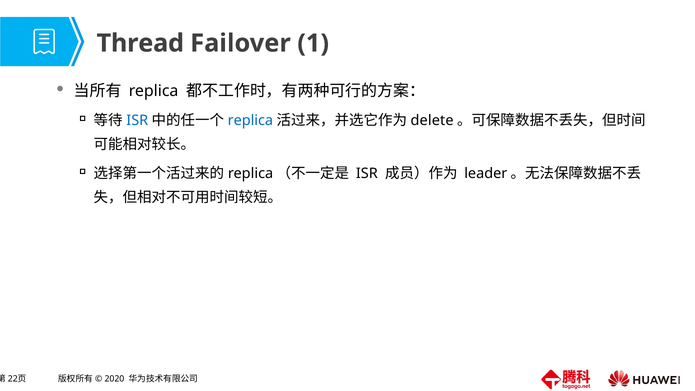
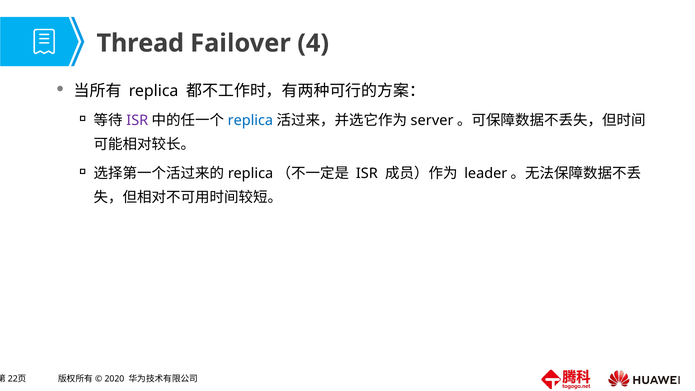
1: 1 -> 4 (313, 43)
ISR colour: blue -> purple (137, 120)
delete: delete -> server (432, 120)
